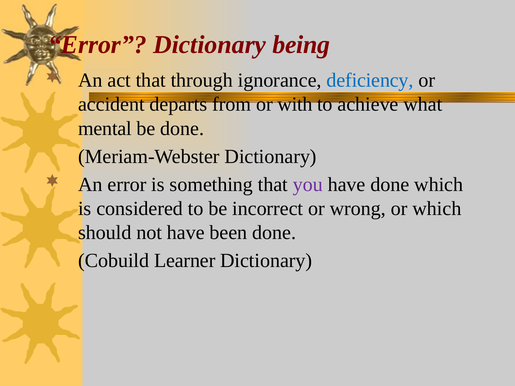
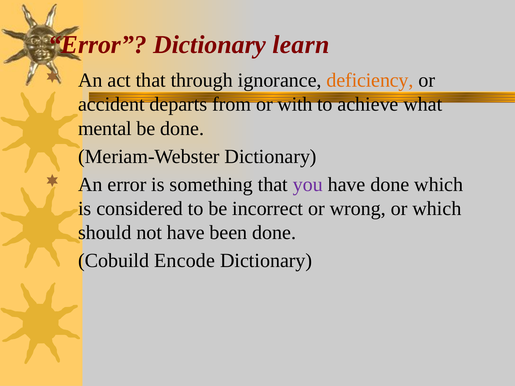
being: being -> learn (301, 45)
deficiency colour: blue -> orange (370, 80)
Learner: Learner -> Encode (185, 261)
